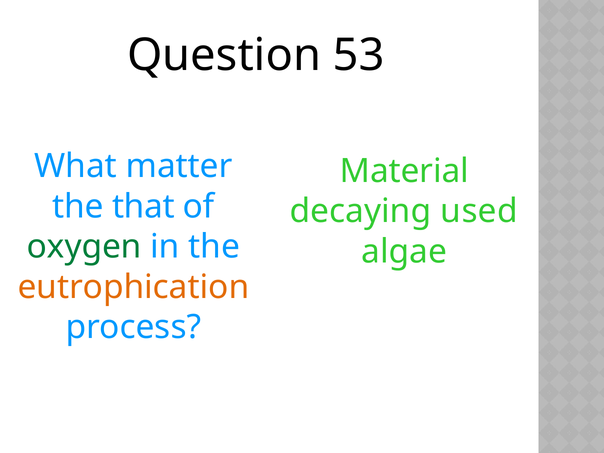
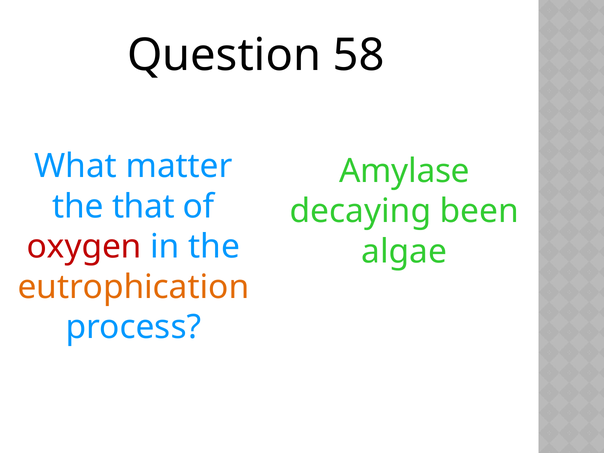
53: 53 -> 58 (359, 55)
Material: Material -> Amylase (404, 171)
used: used -> been (479, 211)
oxygen colour: green -> red (84, 247)
